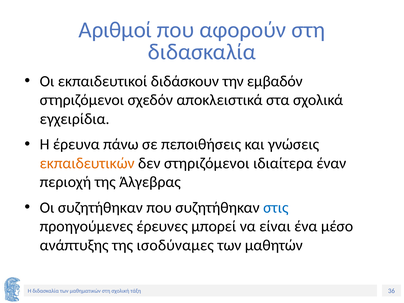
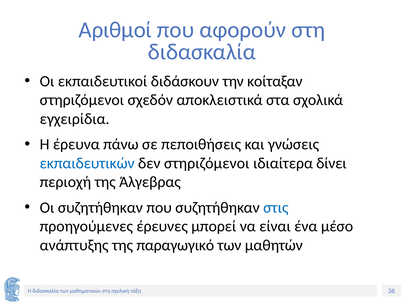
εμβαδόν: εμβαδόν -> κοίταξαν (275, 81)
εκπαιδευτικών colour: orange -> blue (87, 163)
έναν: έναν -> δίνει (331, 163)
ισοδύναμες: ισοδύναμες -> παραγωγικό (175, 245)
